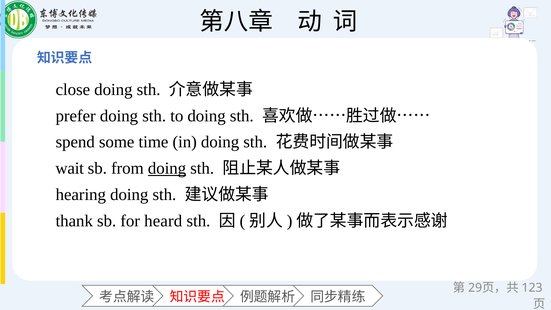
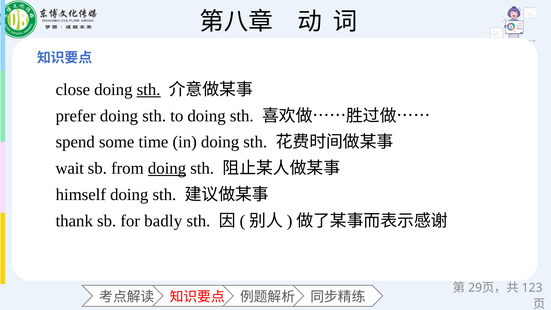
sth underline: none -> present (149, 90)
hearing: hearing -> himself (81, 195)
heard: heard -> badly (163, 221)
